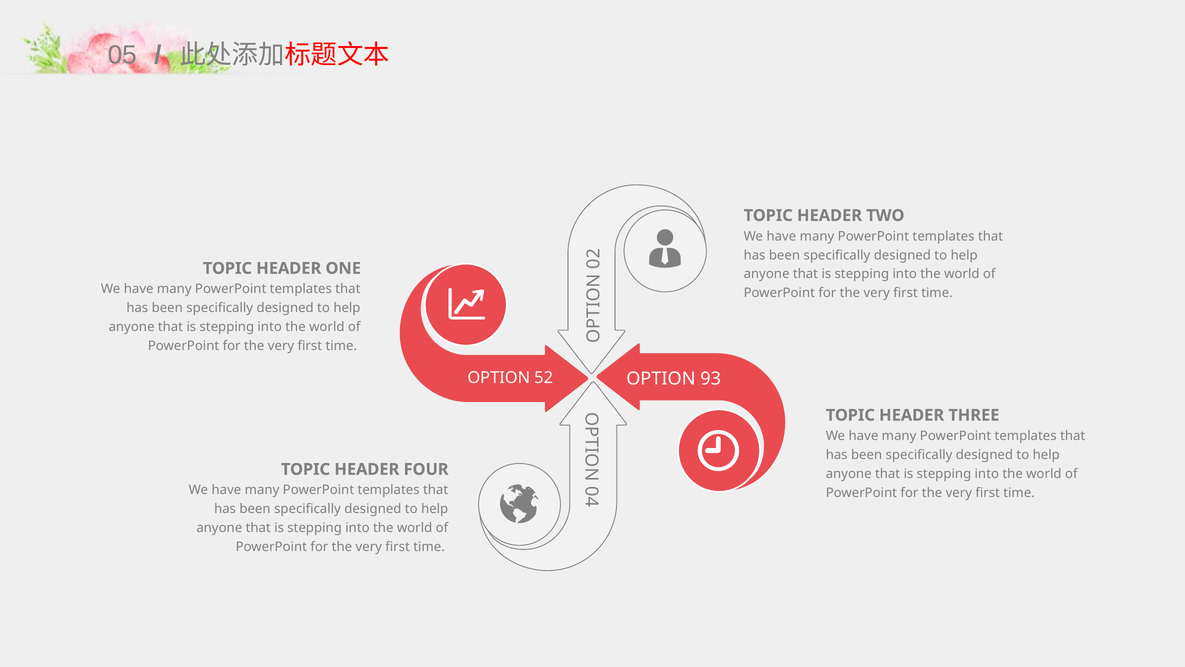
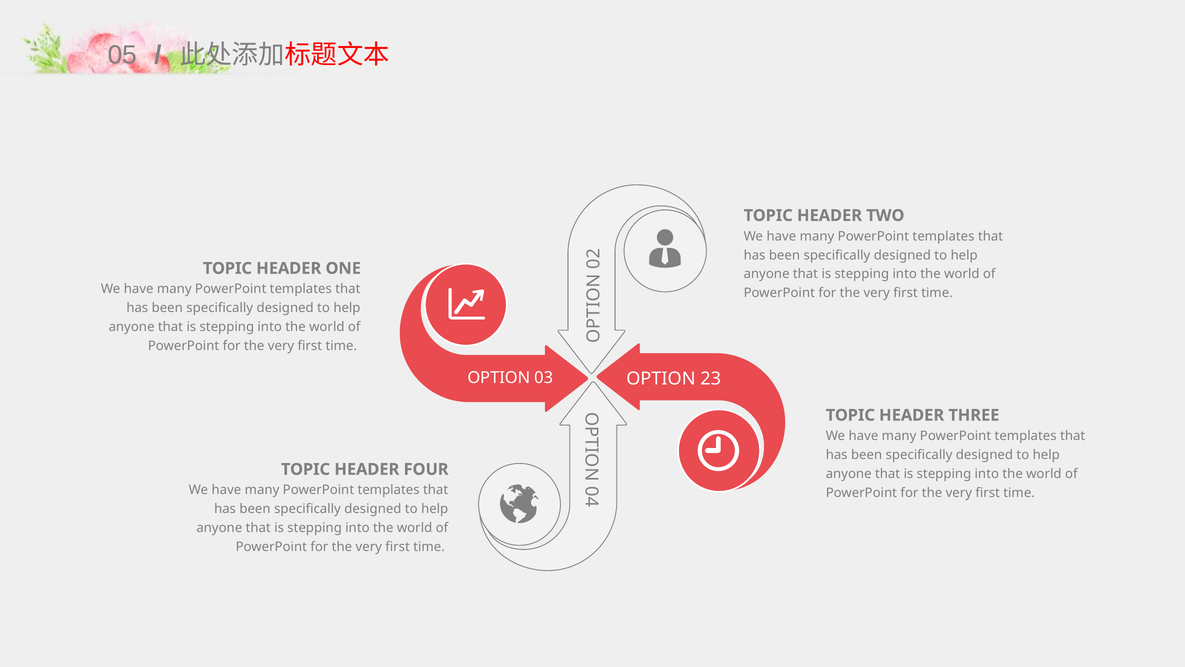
52: 52 -> 03 (544, 377)
93: 93 -> 23 (711, 378)
